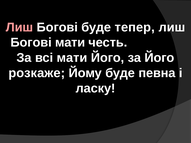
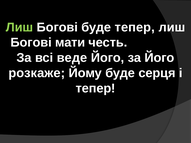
Лиш colour: pink -> light green (19, 27)
всі мати: мати -> веде (72, 58)
певна: певна -> серця (157, 73)
ласку: ласку -> тепер (96, 88)
